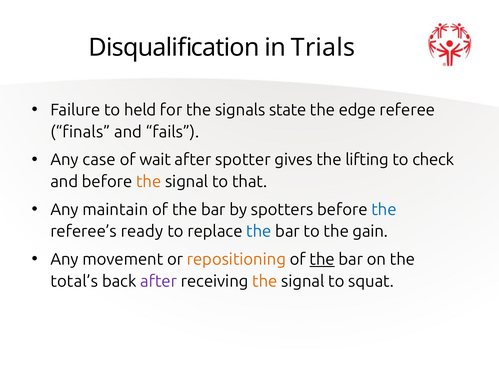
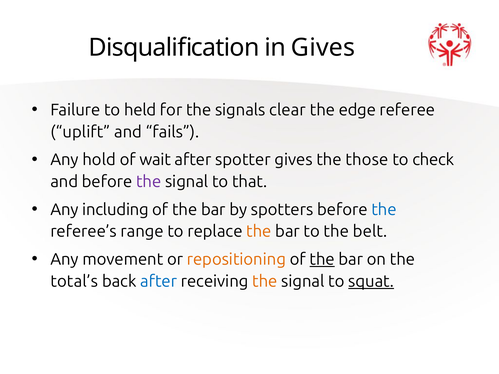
in Trials: Trials -> Gives (323, 48)
state: state -> clear (288, 110)
finals: finals -> uplift (80, 132)
case: case -> hold (99, 160)
lifting: lifting -> those (367, 160)
the colour: orange -> purple (149, 182)
maintain: maintain -> including (115, 210)
ready: ready -> range (142, 232)
the colour: blue -> orange (259, 232)
gain: gain -> belt (370, 232)
after colour: purple -> blue (159, 281)
squat underline: none -> present (371, 281)
